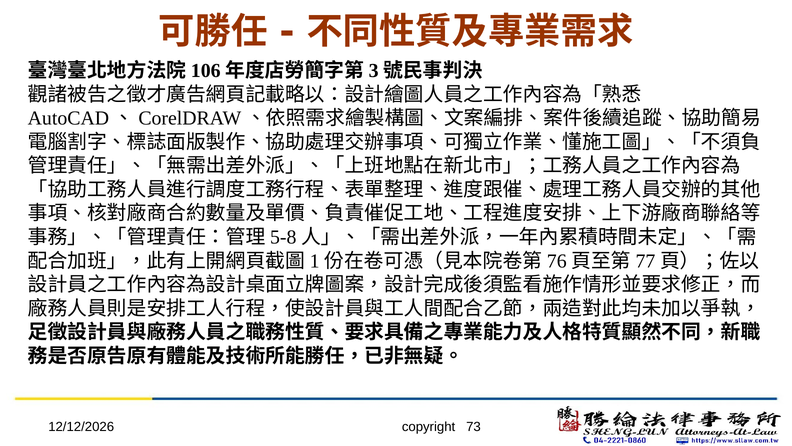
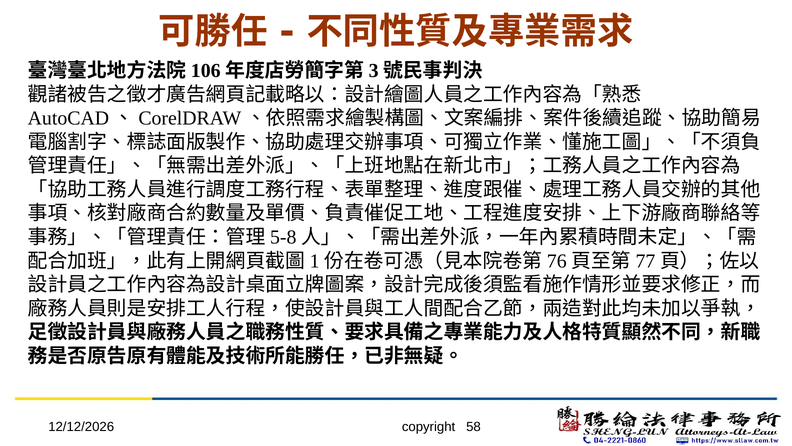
73: 73 -> 58 (473, 426)
